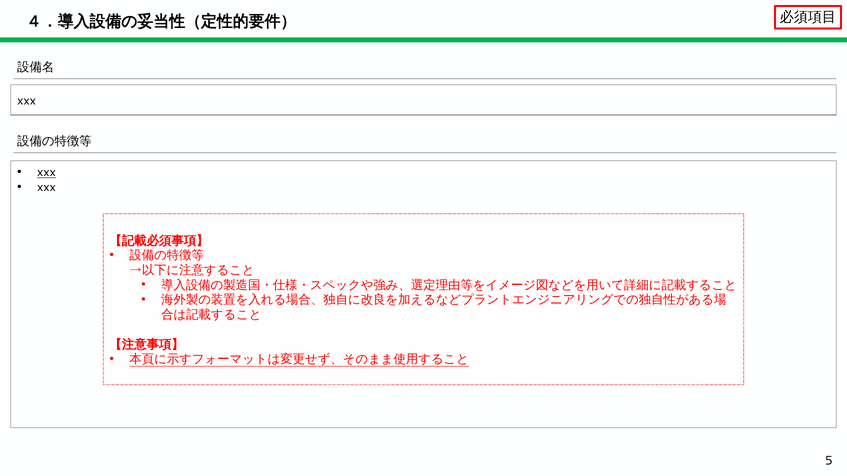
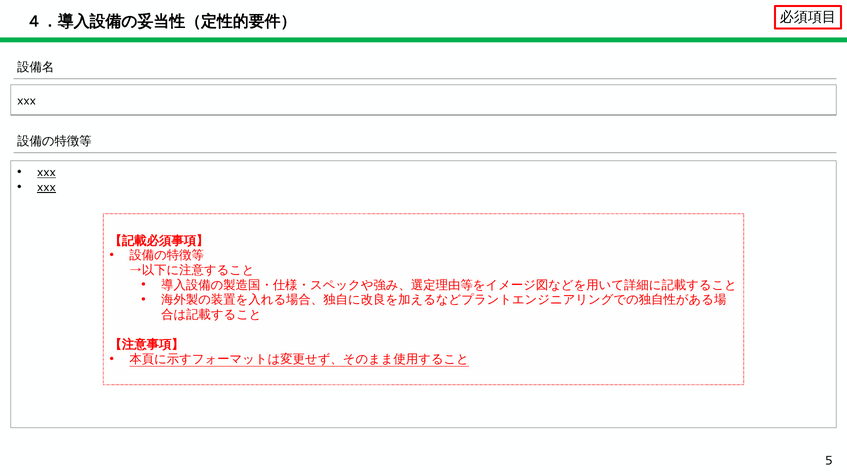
xxx underline: none -> present (46, 187)
